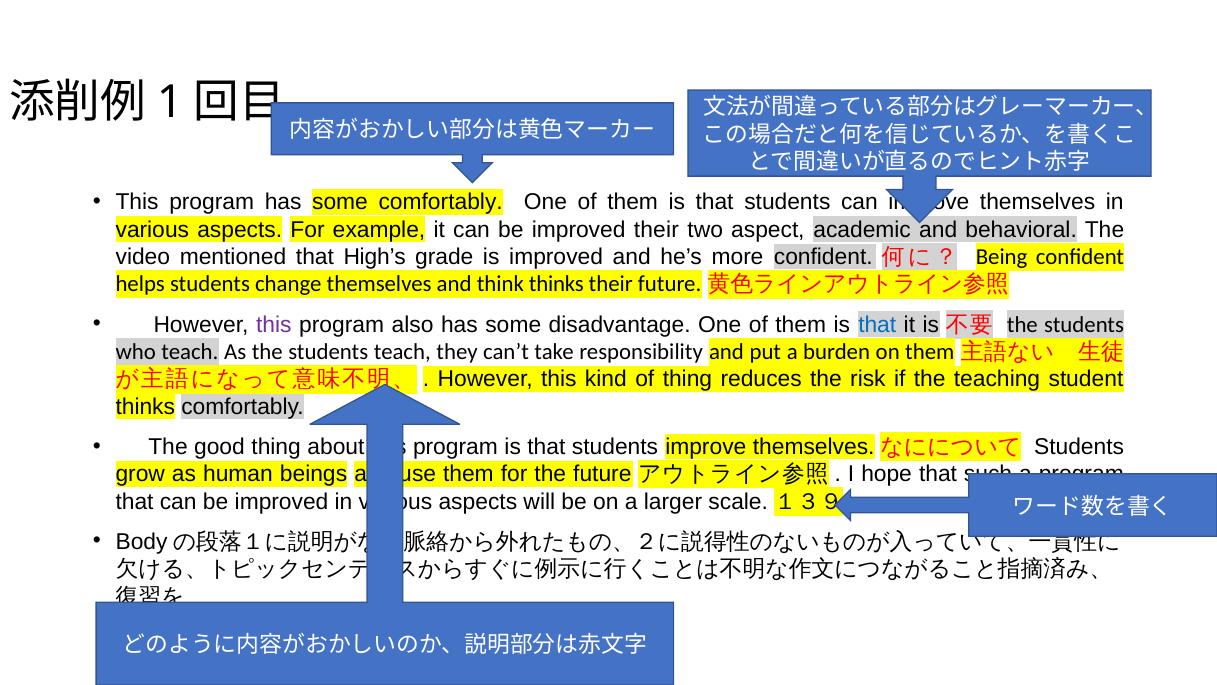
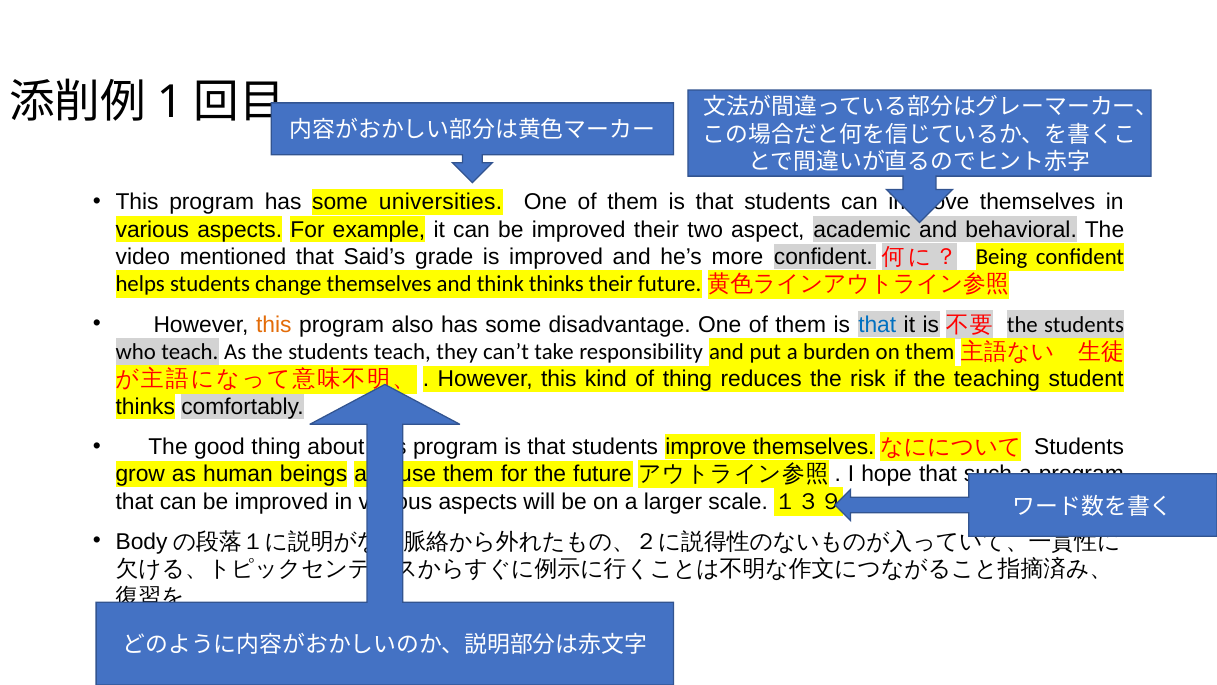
some comfortably: comfortably -> universities (441, 202)
High’s: High’s -> Said’s (375, 257)
this colour: purple -> orange (274, 324)
